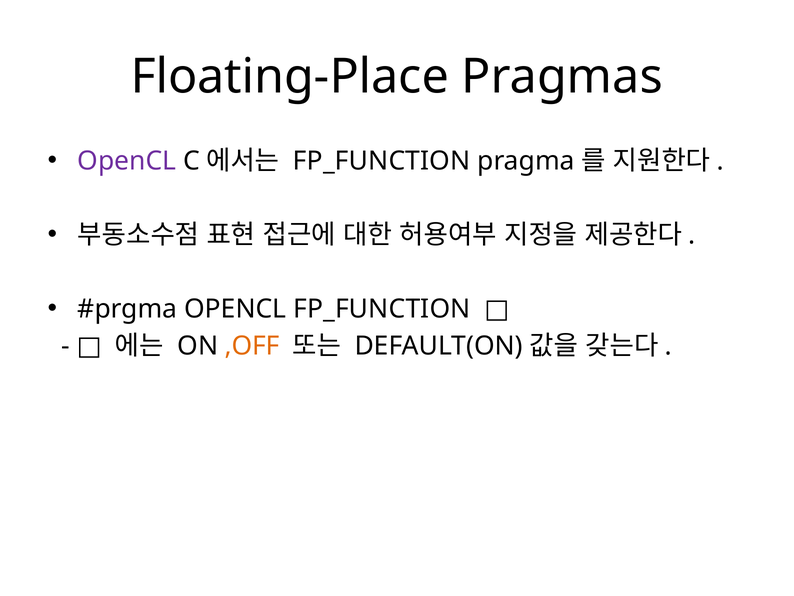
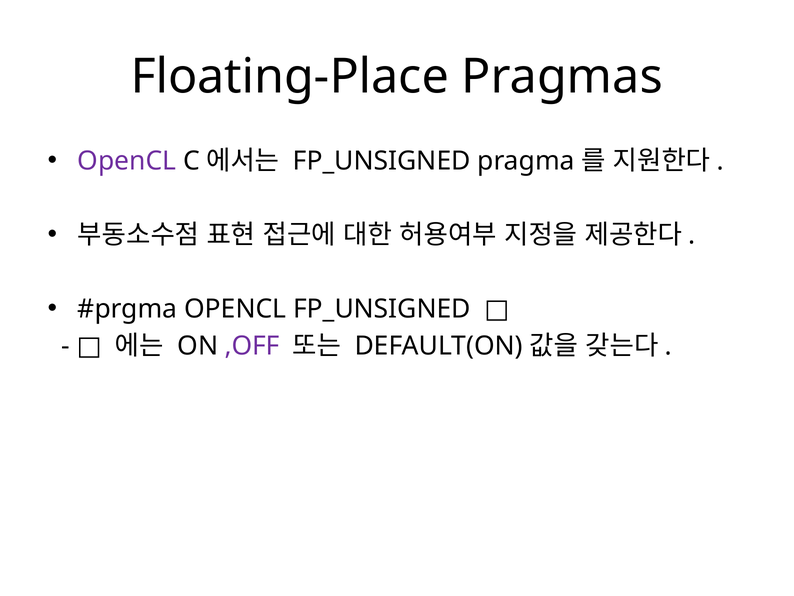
FP_FUNCTION: FP_FUNCTION -> FP_UNSIGNED (382, 161)
OPENCL FP_FUNCTION: FP_FUNCTION -> FP_UNSIGNED (382, 309)
,OFF colour: orange -> purple (252, 346)
